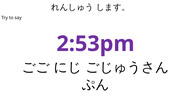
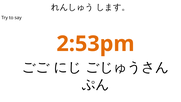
2:53pm colour: purple -> orange (95, 44)
